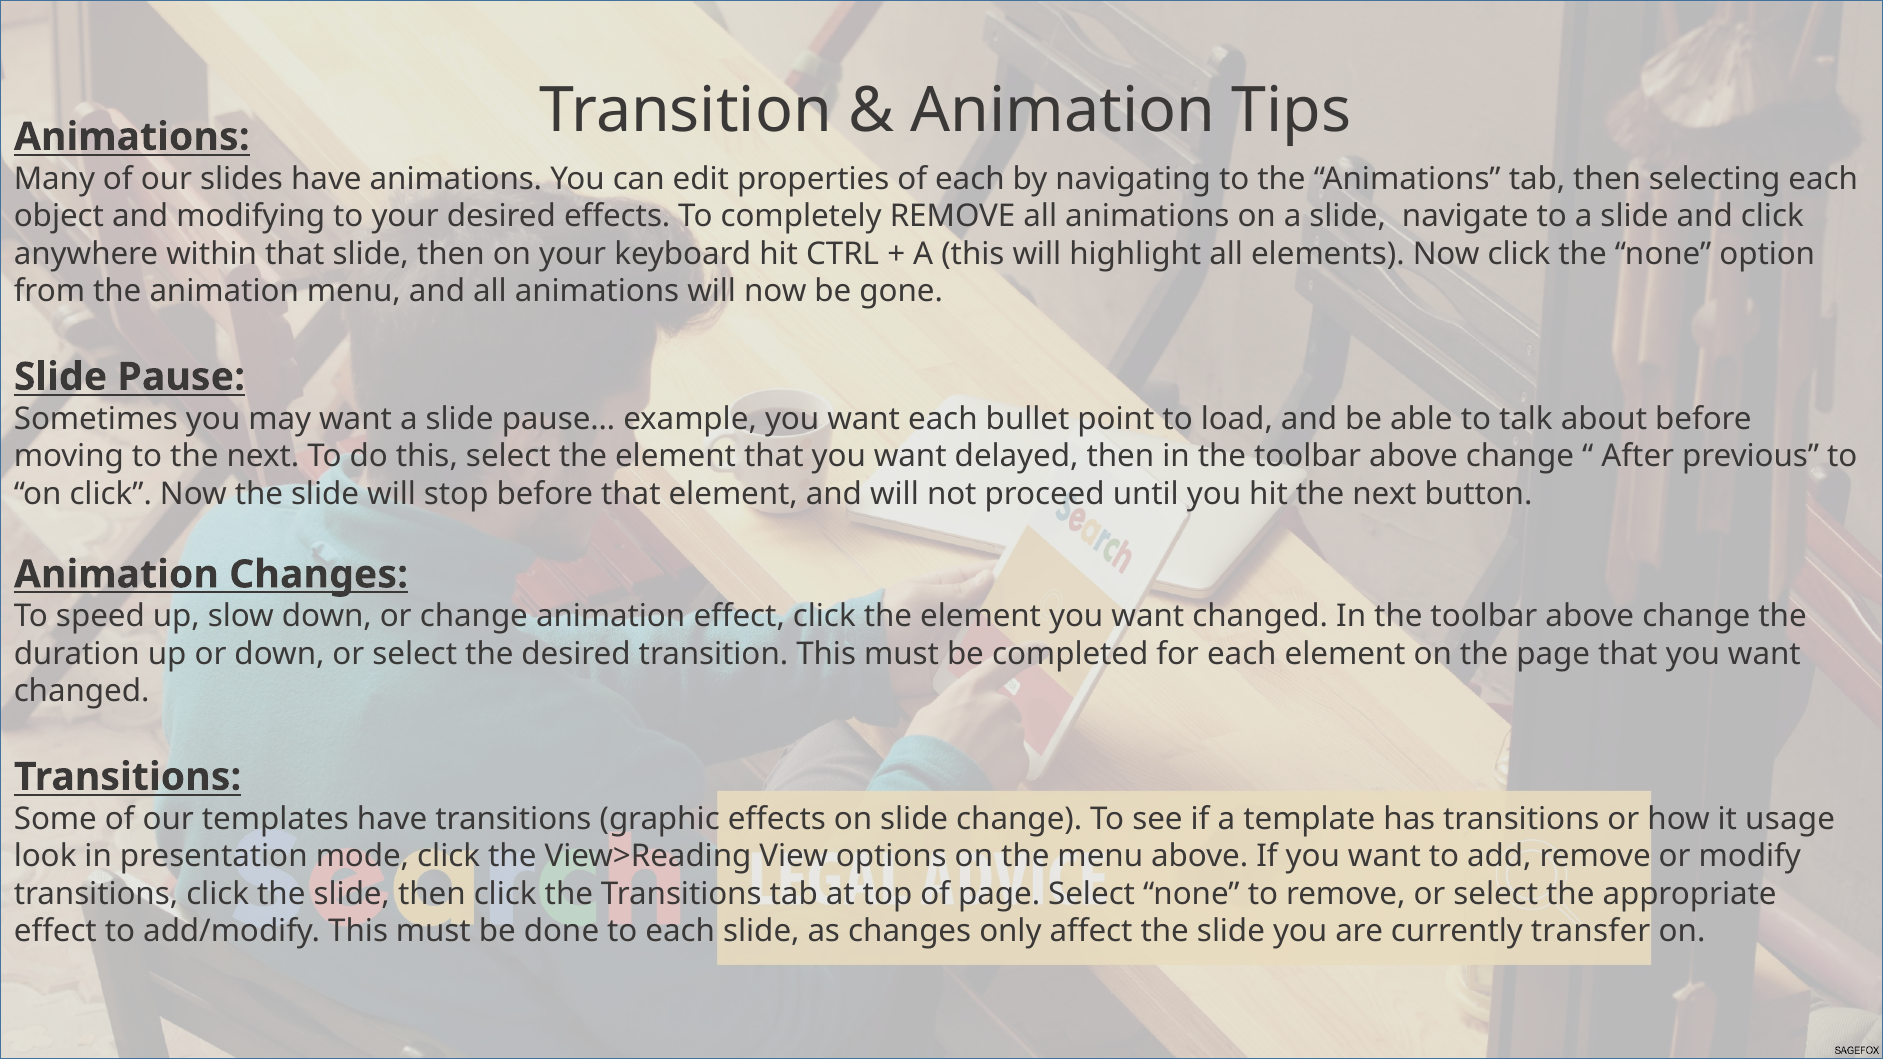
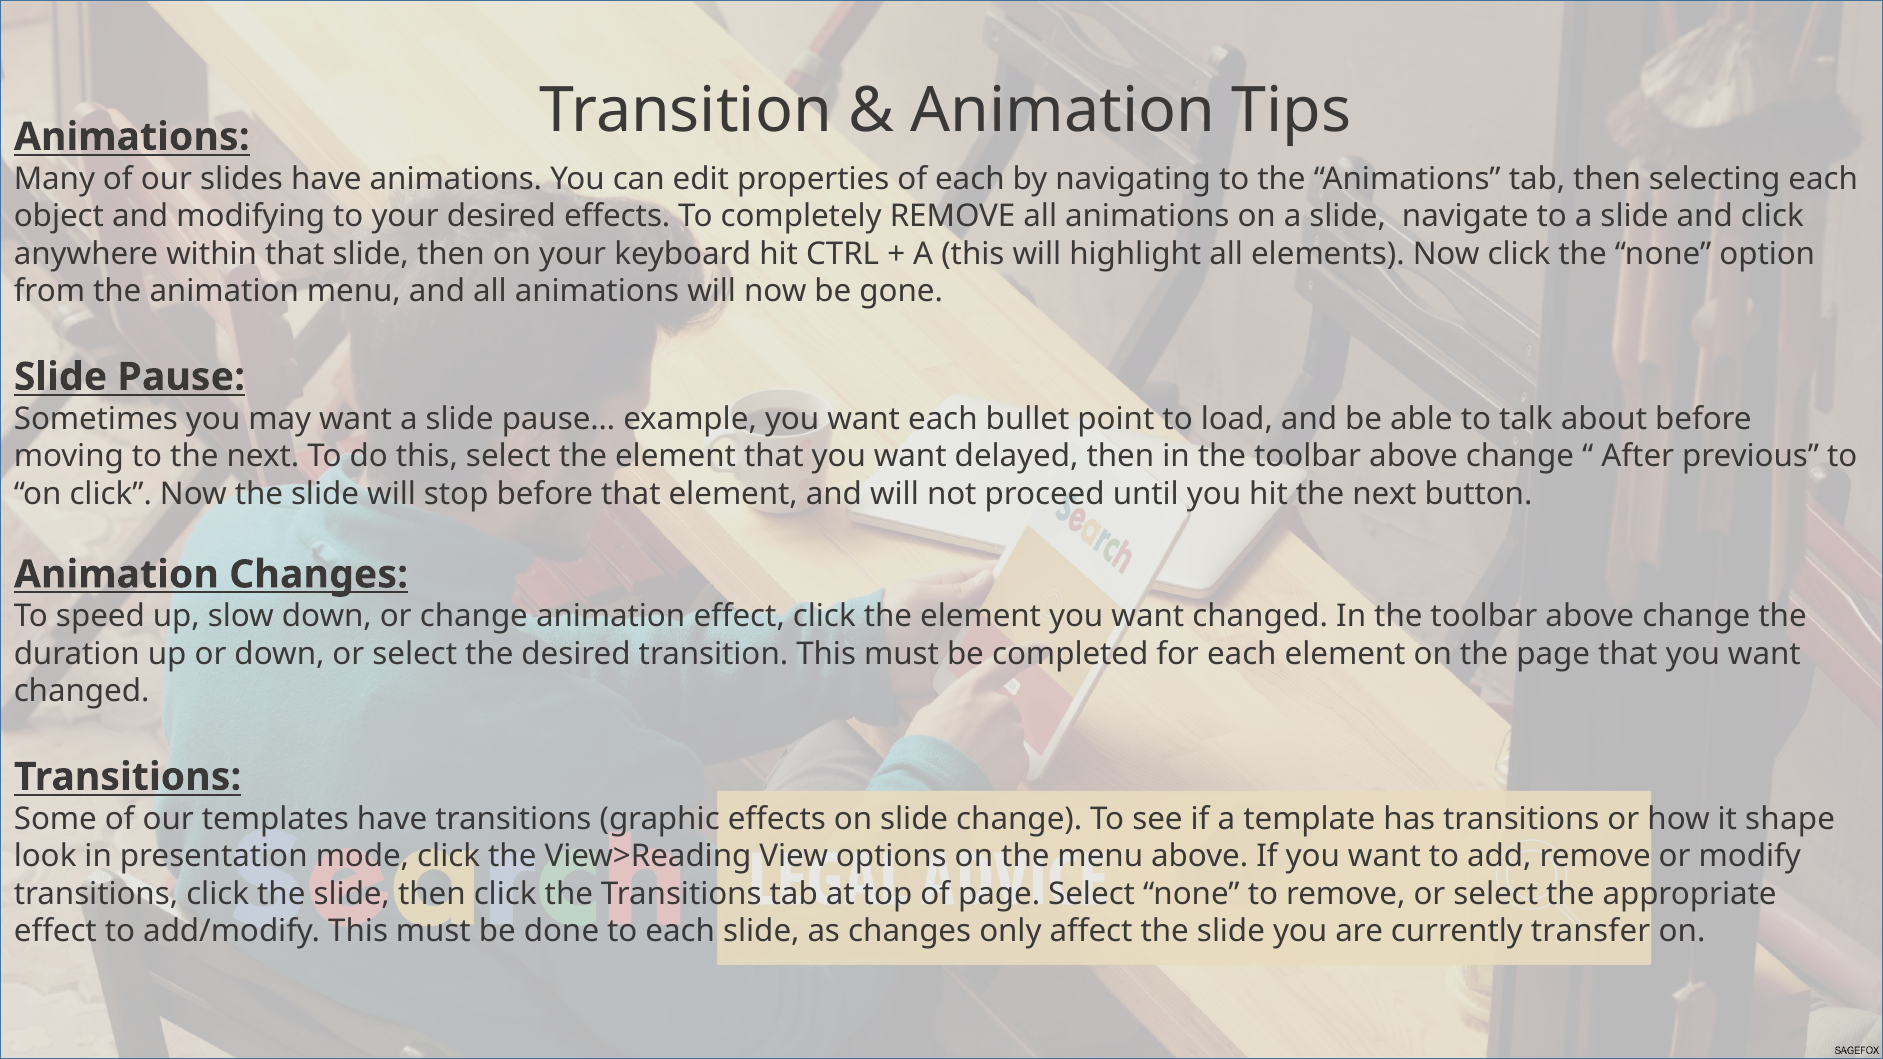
usage: usage -> shape (1790, 819)
